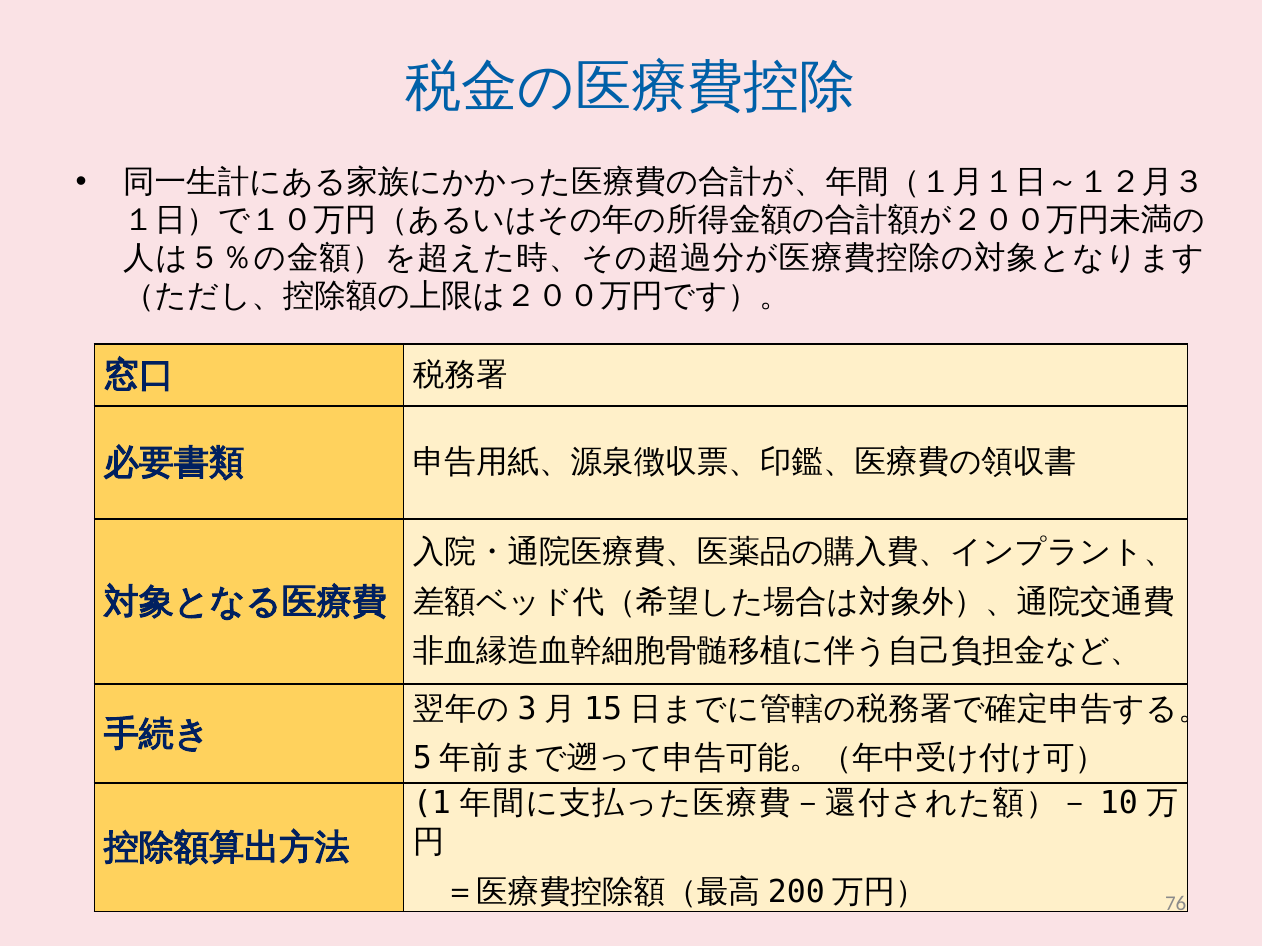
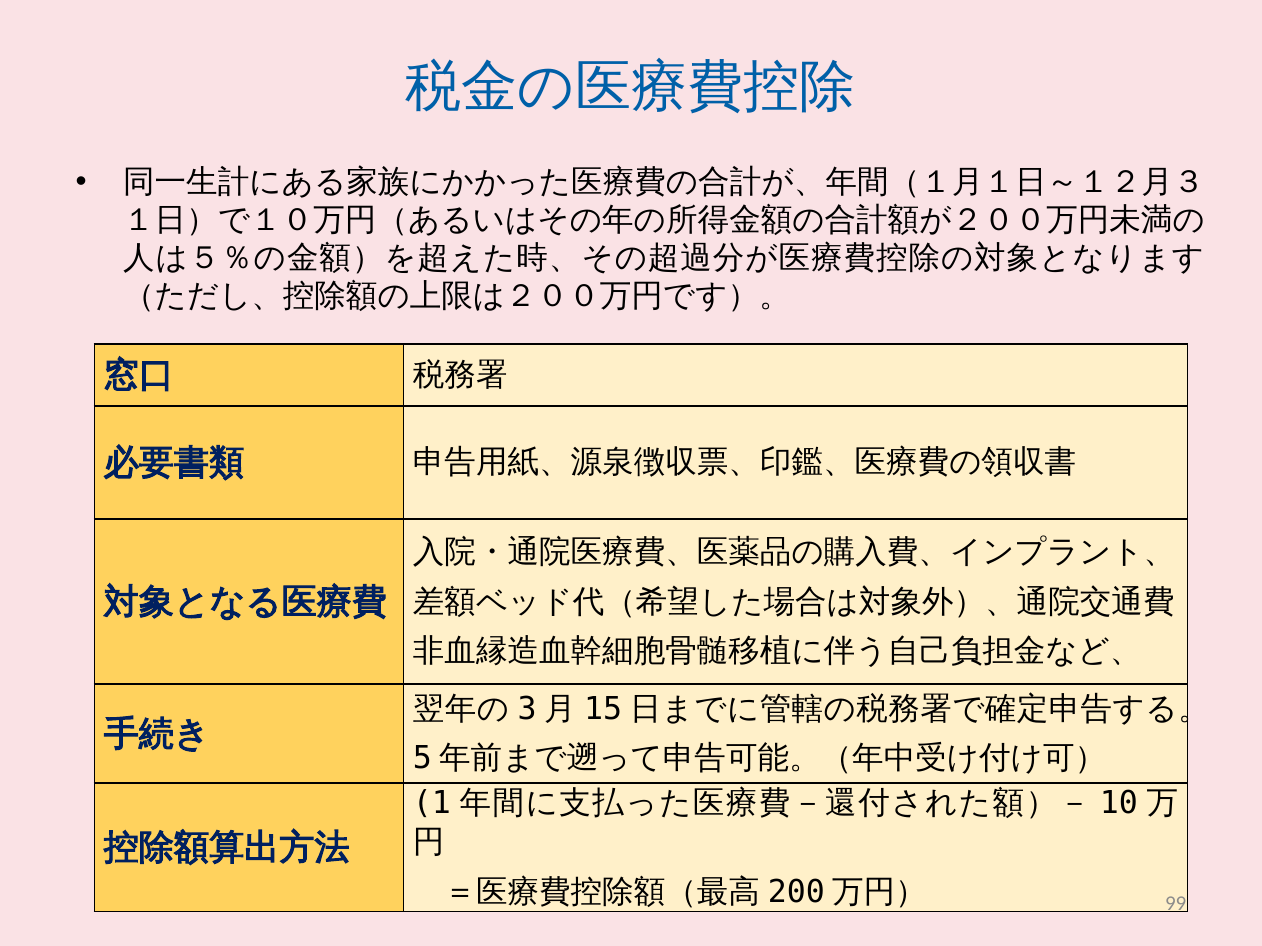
76: 76 -> 99 (1176, 904)
